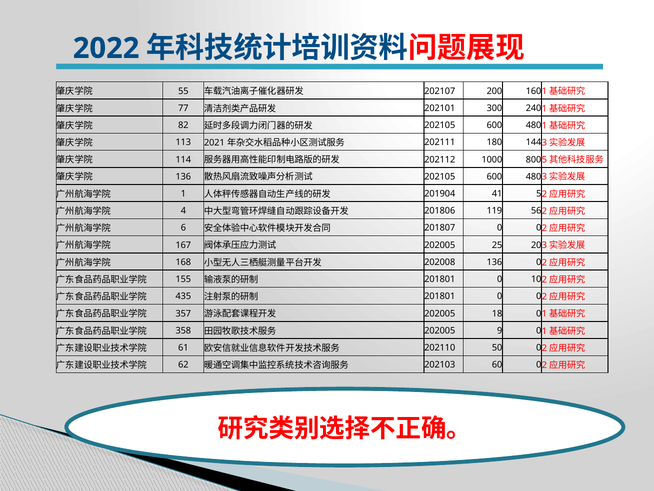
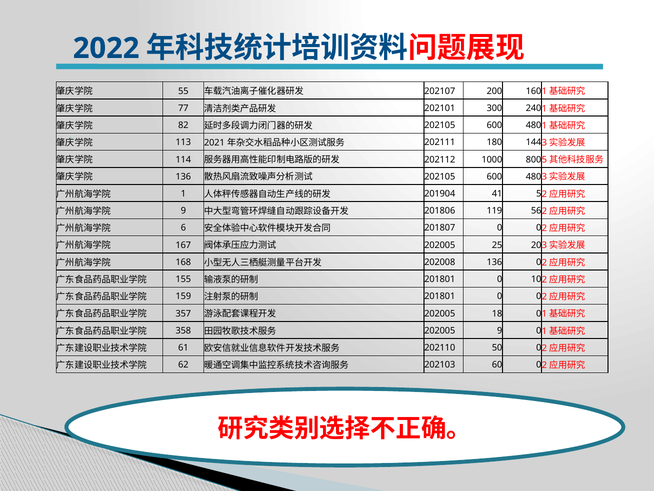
4: 4 -> 9 (183, 211)
435: 435 -> 159 (183, 296)
